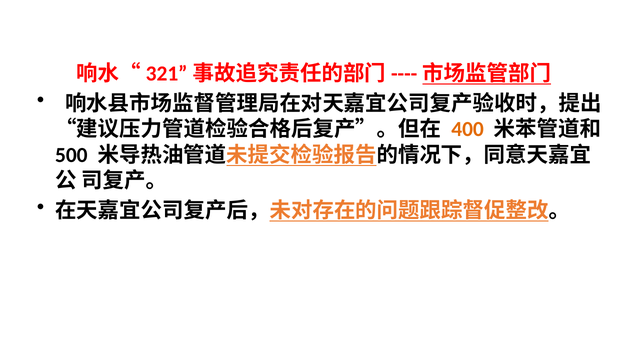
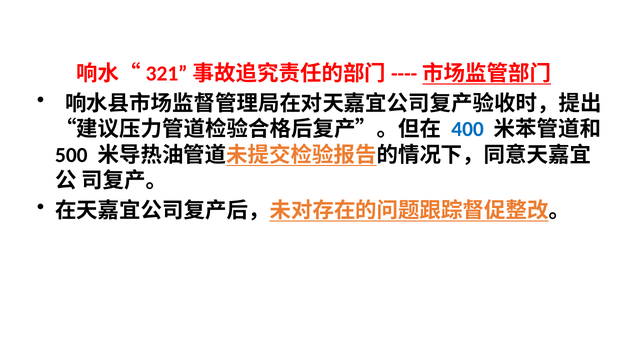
400 colour: orange -> blue (468, 129)
